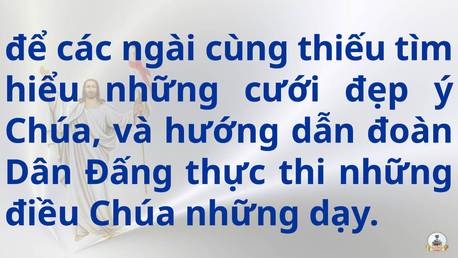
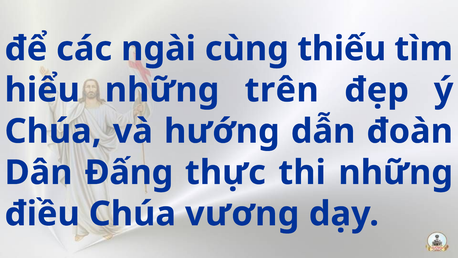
cưới: cưới -> trên (282, 90)
Chúa những: những -> vương (242, 214)
